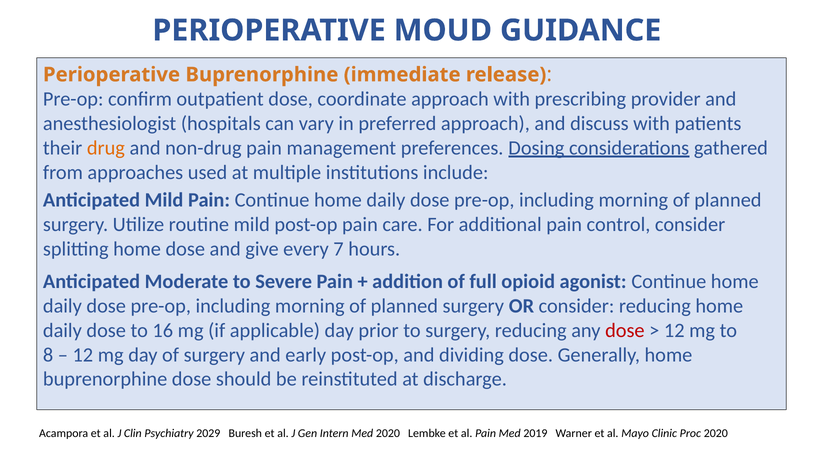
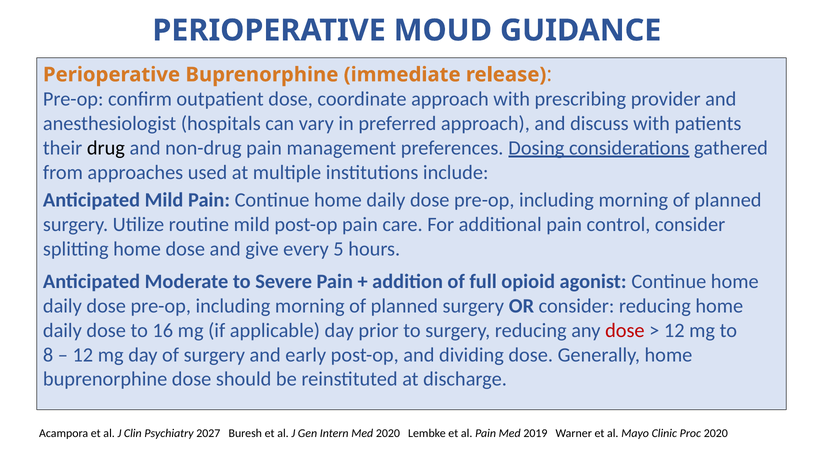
drug colour: orange -> black (106, 148)
7: 7 -> 5 (339, 249)
2029: 2029 -> 2027 (208, 433)
